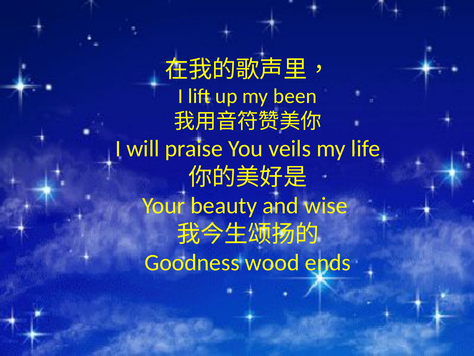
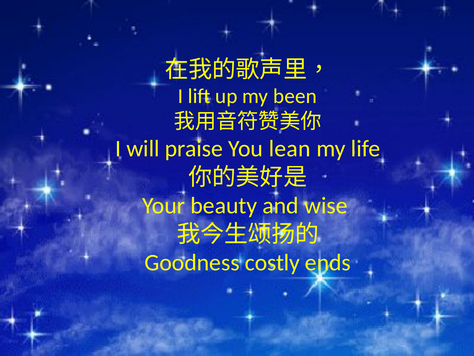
veils: veils -> lean (290, 149)
wood: wood -> costly (272, 262)
